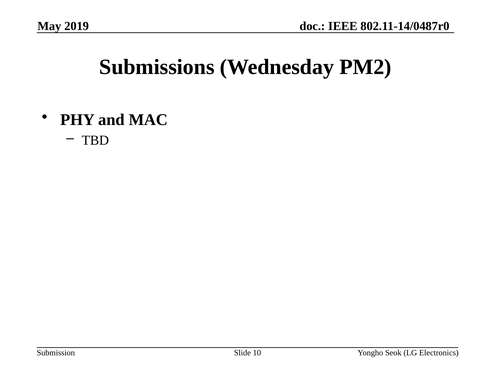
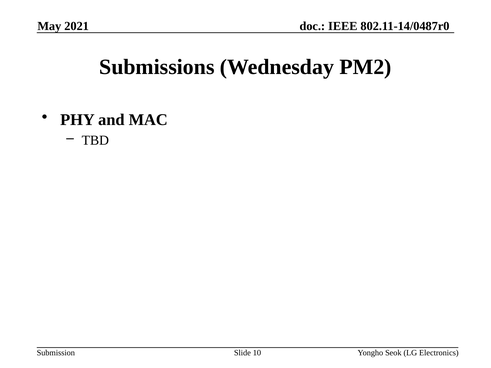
2019: 2019 -> 2021 (77, 26)
